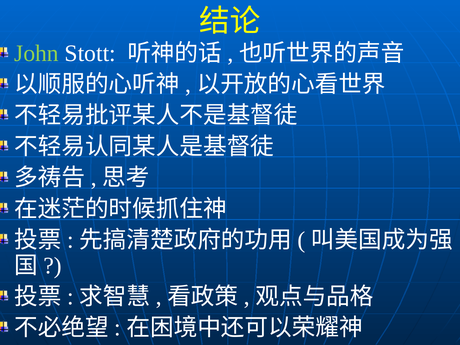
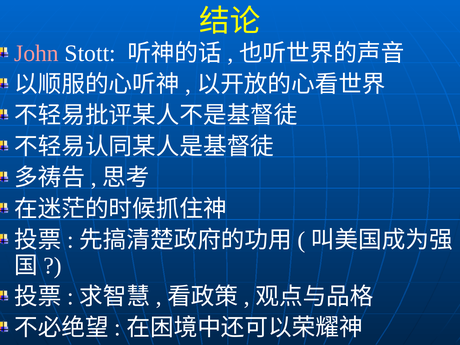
John colour: light green -> pink (36, 53)
